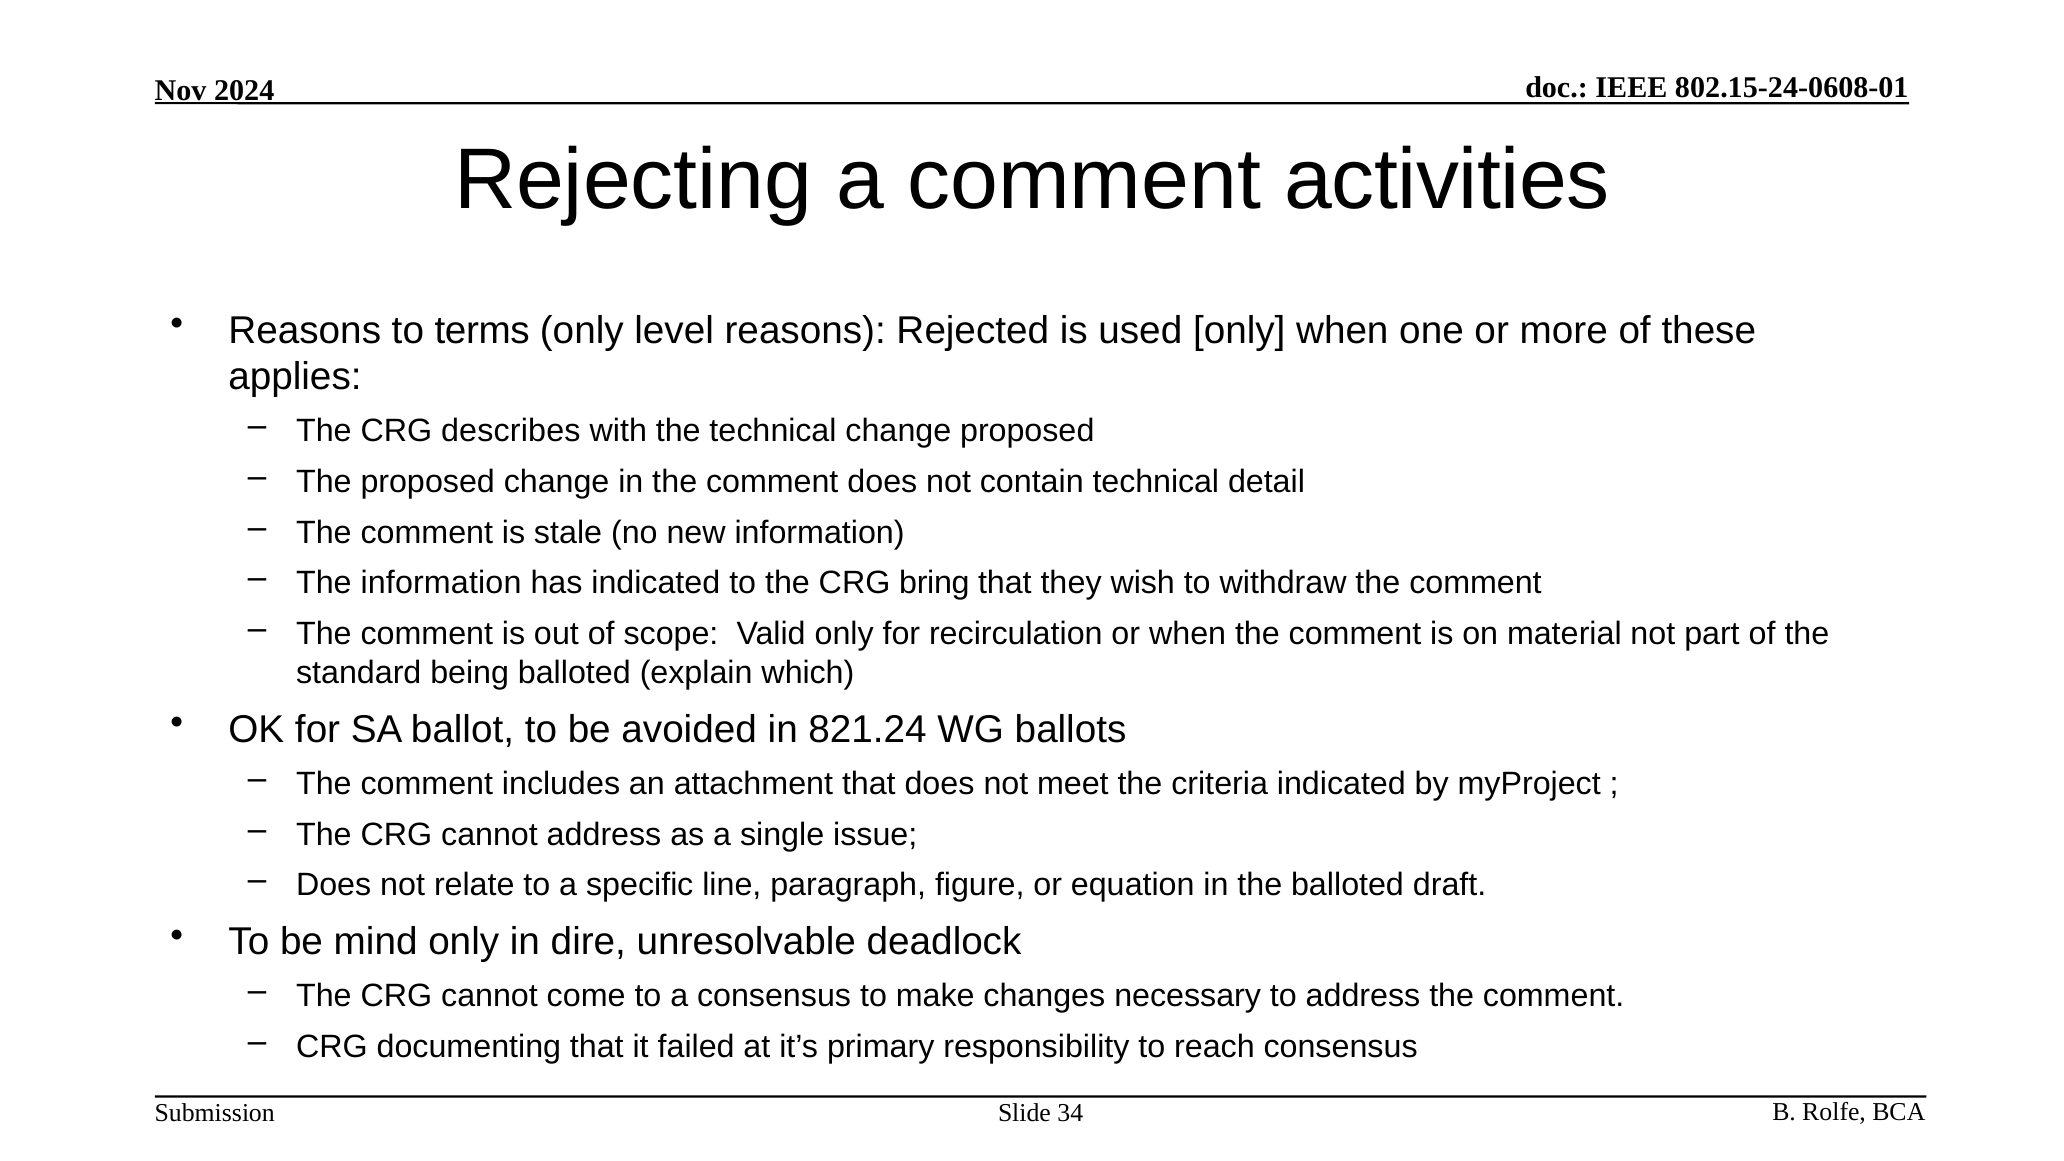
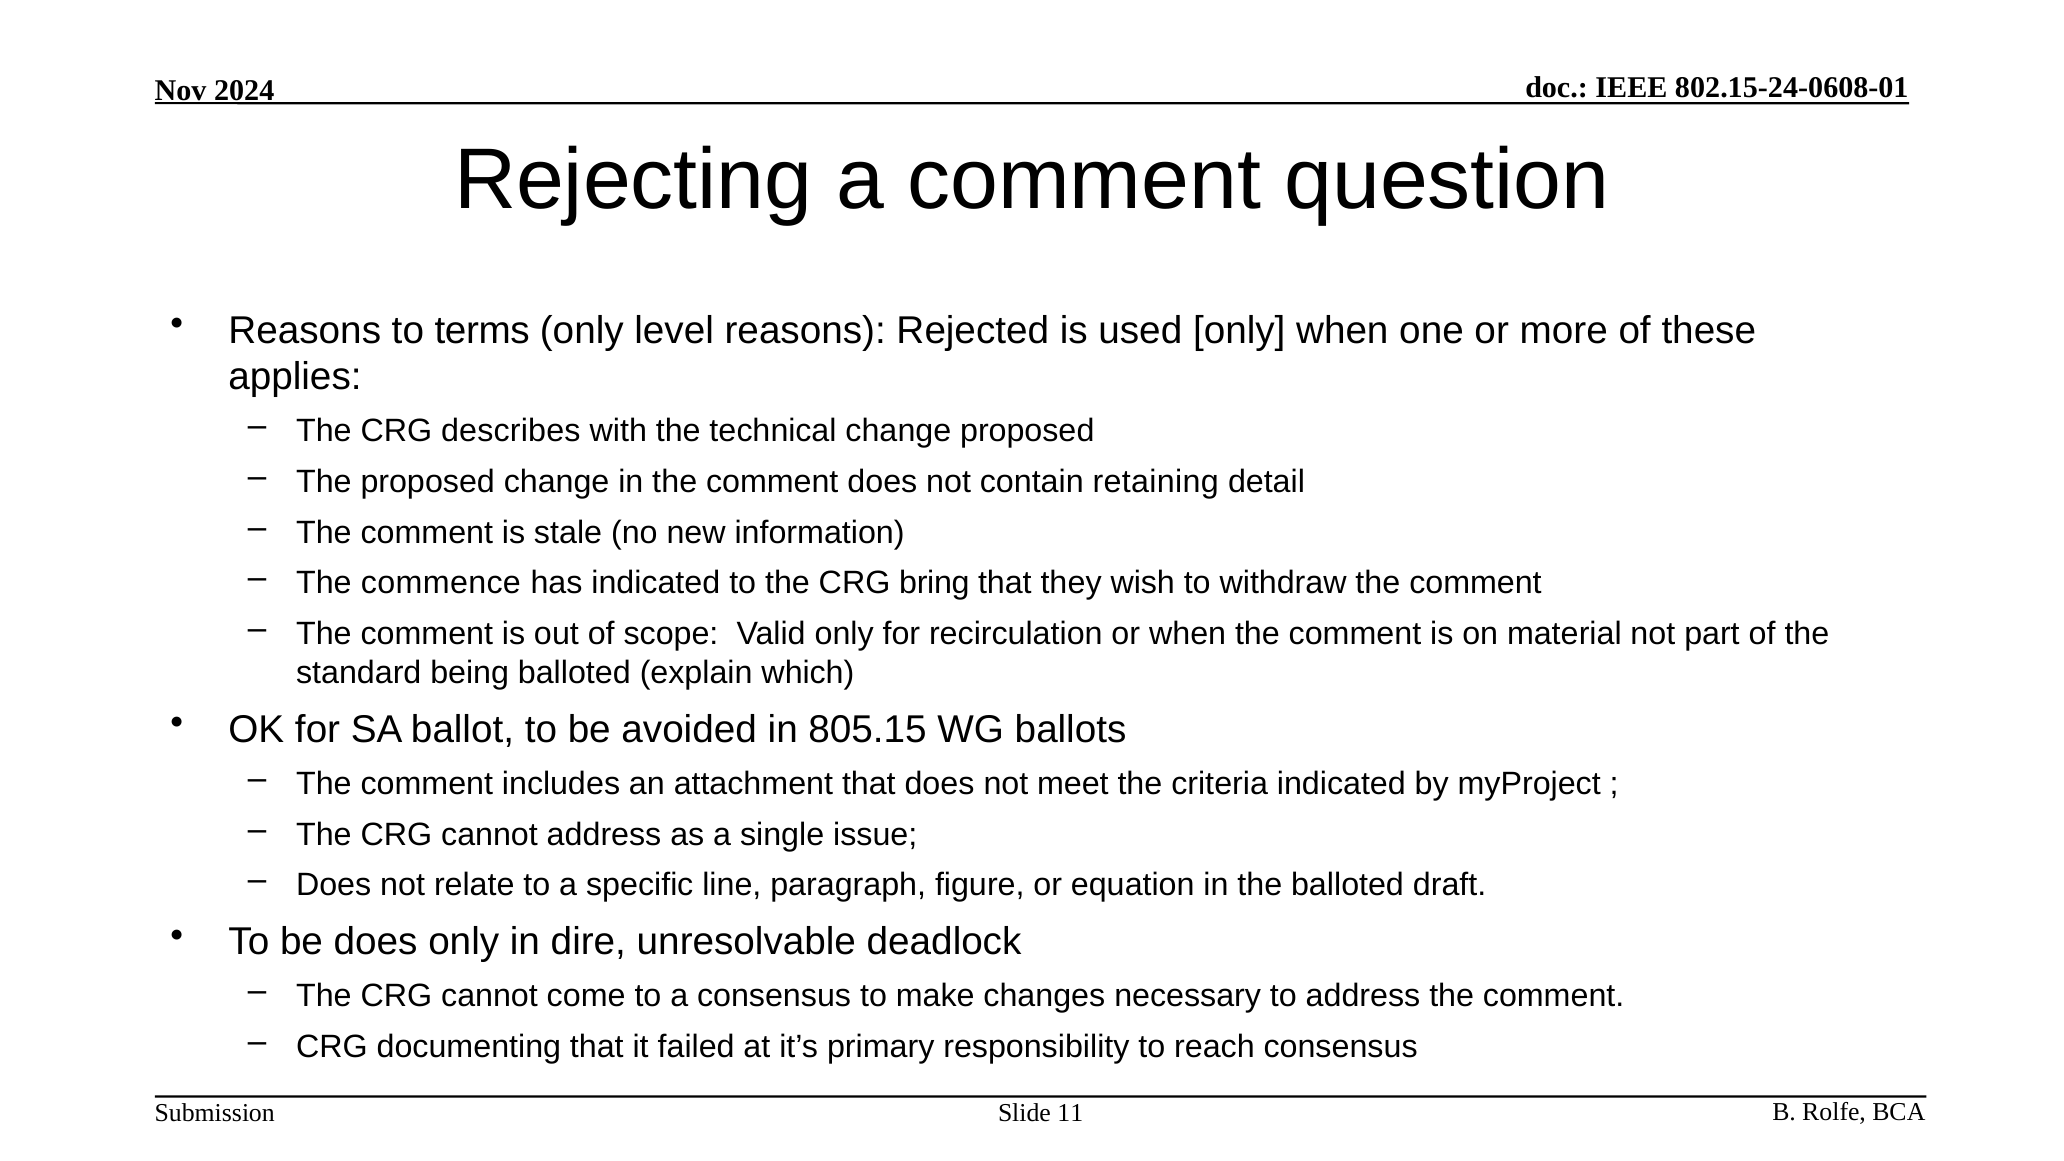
activities: activities -> question (1447, 180)
contain technical: technical -> retaining (1156, 482)
The information: information -> commence (441, 583)
821.24: 821.24 -> 805.15 (868, 730)
be mind: mind -> does (376, 942)
34: 34 -> 11 (1070, 1113)
